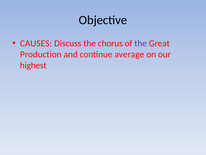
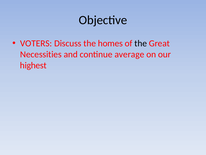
CAUSES: CAUSES -> VOTERS (36, 43)
chorus: chorus -> homes (110, 43)
the colour: purple -> black (141, 43)
Production: Production -> Necessities (41, 54)
